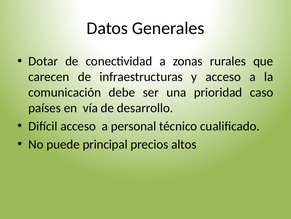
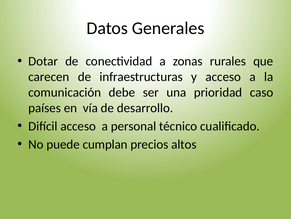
principal: principal -> cumplan (105, 144)
